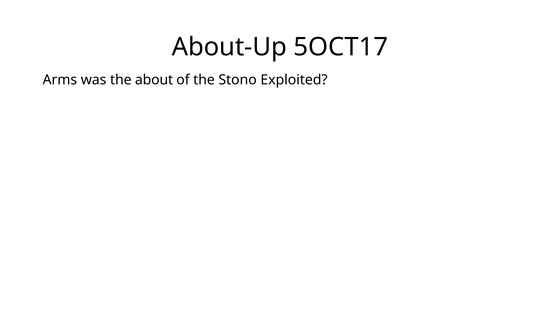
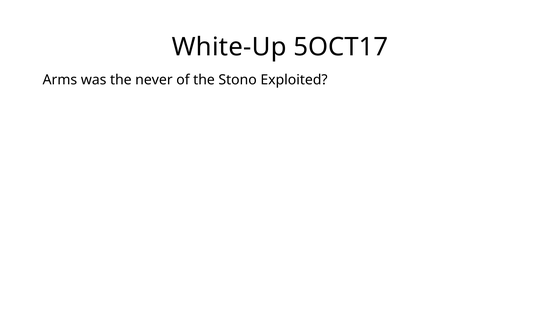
About-Up: About-Up -> White-Up (229, 47)
about: about -> never (154, 80)
